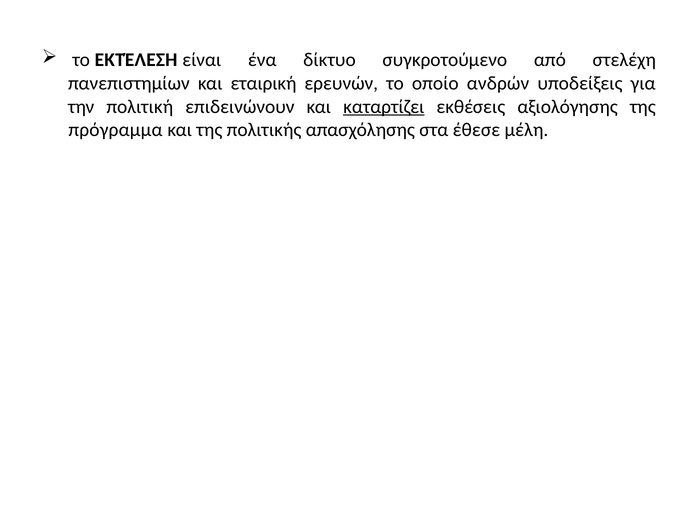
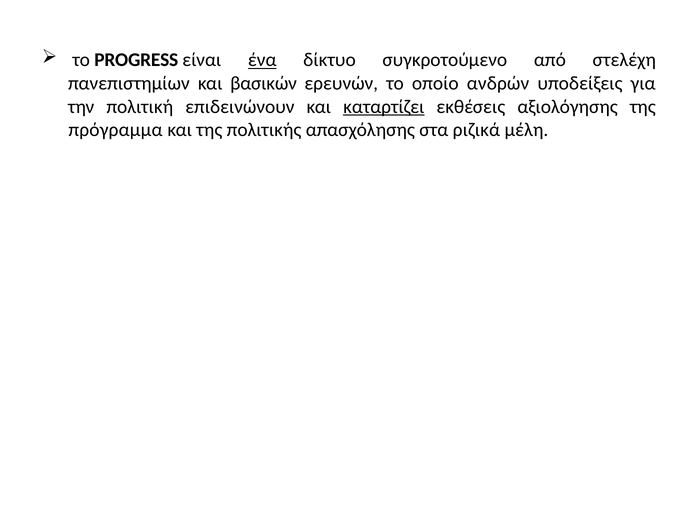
ΕΚΤΈΛΕΣΗ: ΕΚΤΈΛΕΣΗ -> PROGRESS (136, 60)
ένα underline: none -> present (262, 60)
εταιρική: εταιρική -> βασικών (264, 83)
έθεσε: έθεσε -> ριζικά (476, 130)
